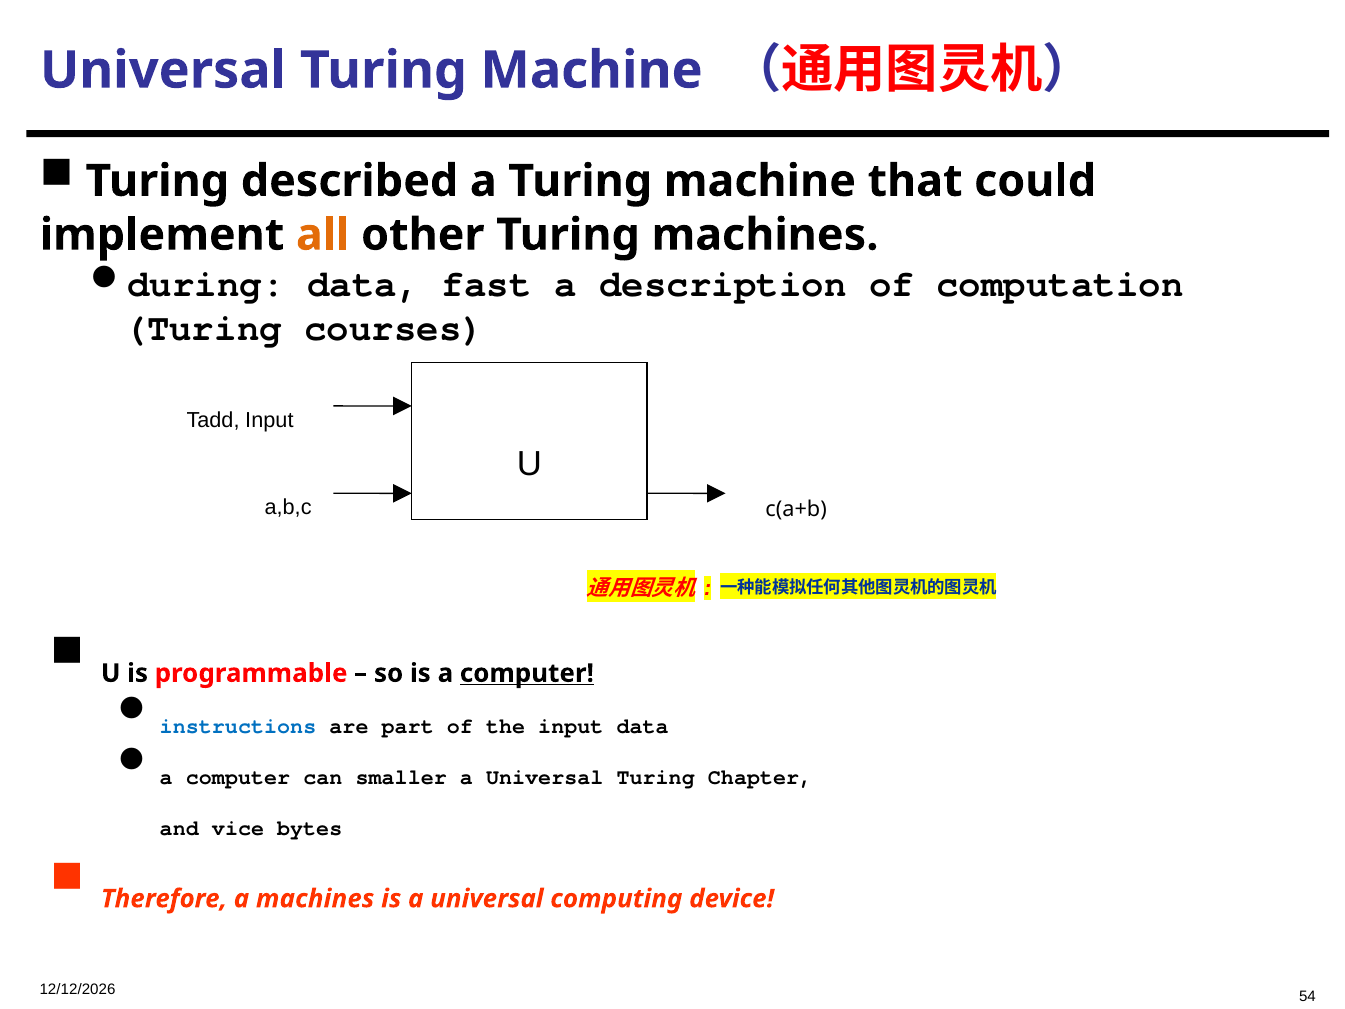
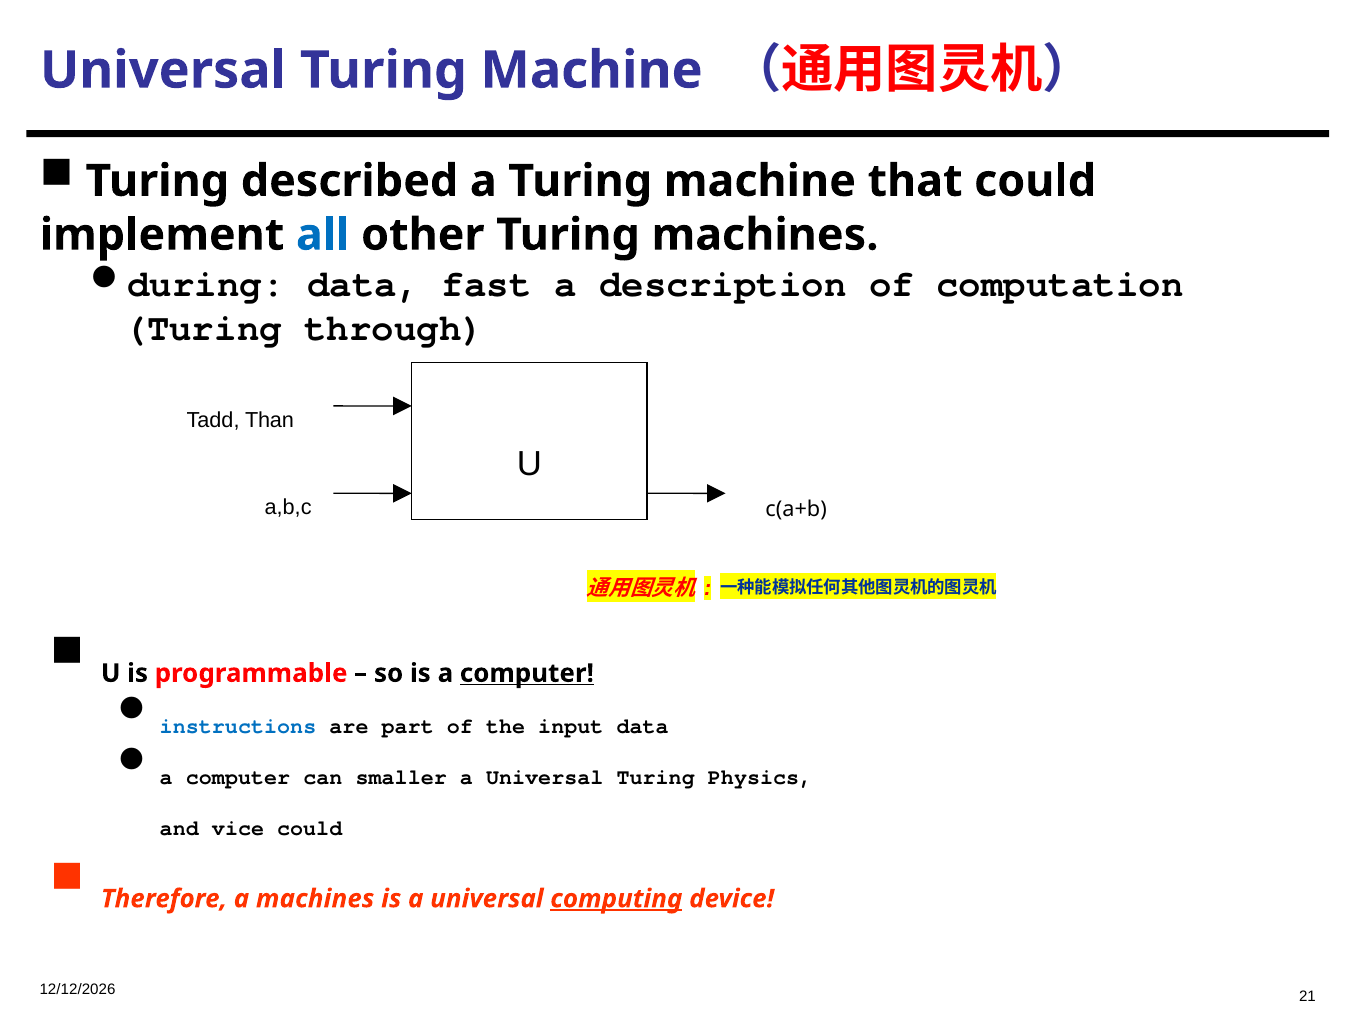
all colour: orange -> blue (323, 235)
courses: courses -> through (394, 329)
Tadd Input: Input -> Than (270, 420)
Chapter: Chapter -> Physics (760, 777)
vice bytes: bytes -> could (310, 828)
computing underline: none -> present (616, 899)
54: 54 -> 21 (1307, 996)
